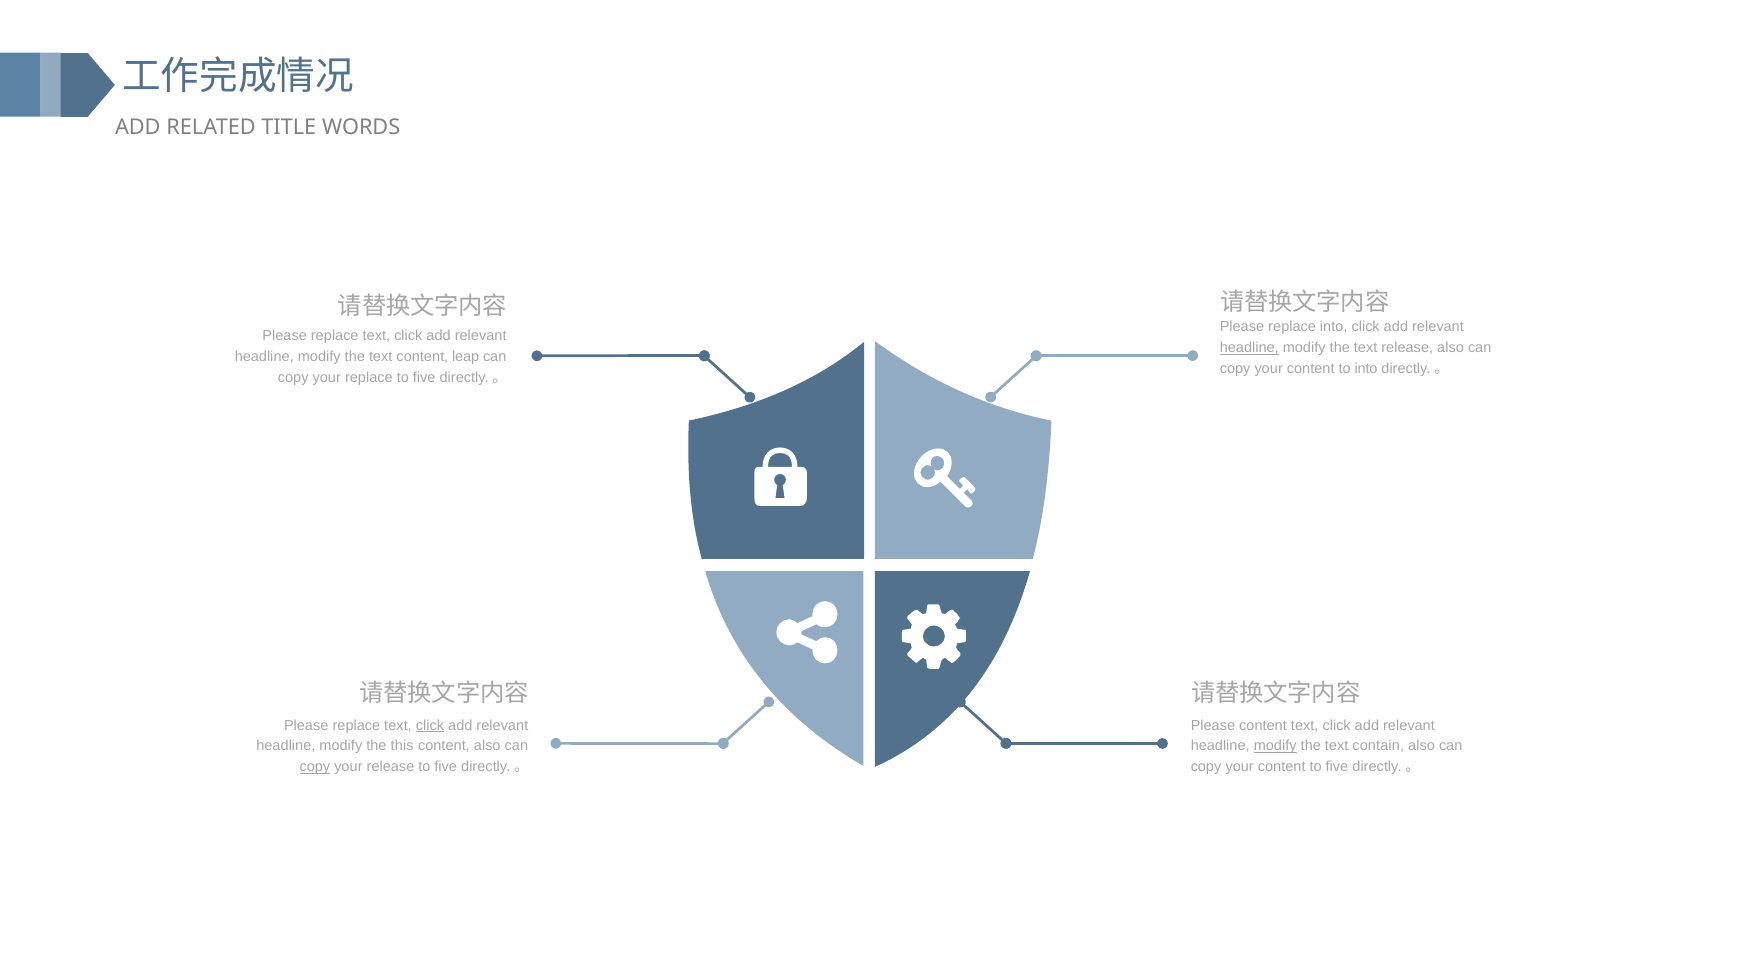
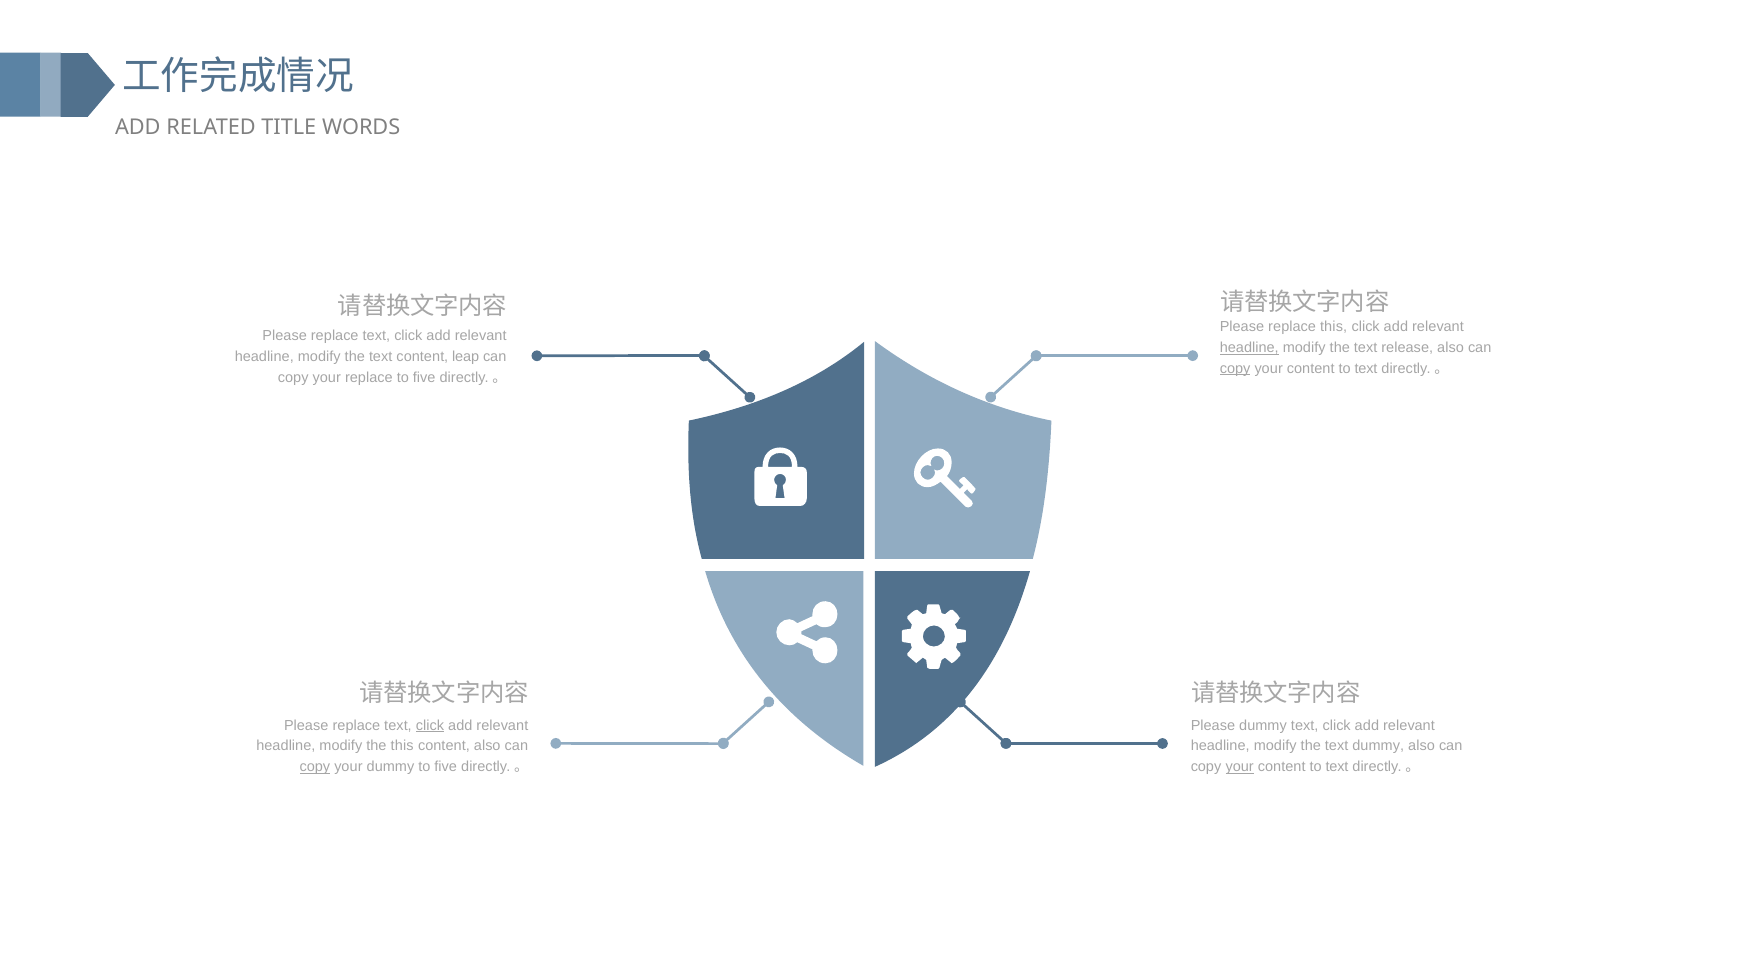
replace into: into -> this (1334, 327)
copy underline: none -> present (1235, 369)
into: into -> text (1366, 369)
Please content: content -> dummy (1263, 726)
modify underline: present -> none (1275, 746)
text contain: contain -> dummy (1378, 746)
your release: release -> dummy (390, 767)
your underline: none -> present (1240, 767)
five: five -> text (1337, 767)
